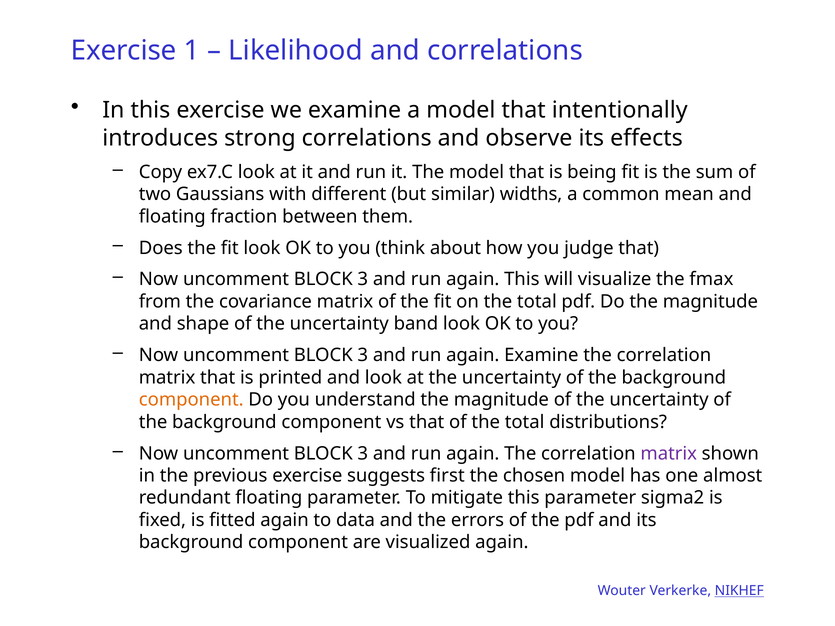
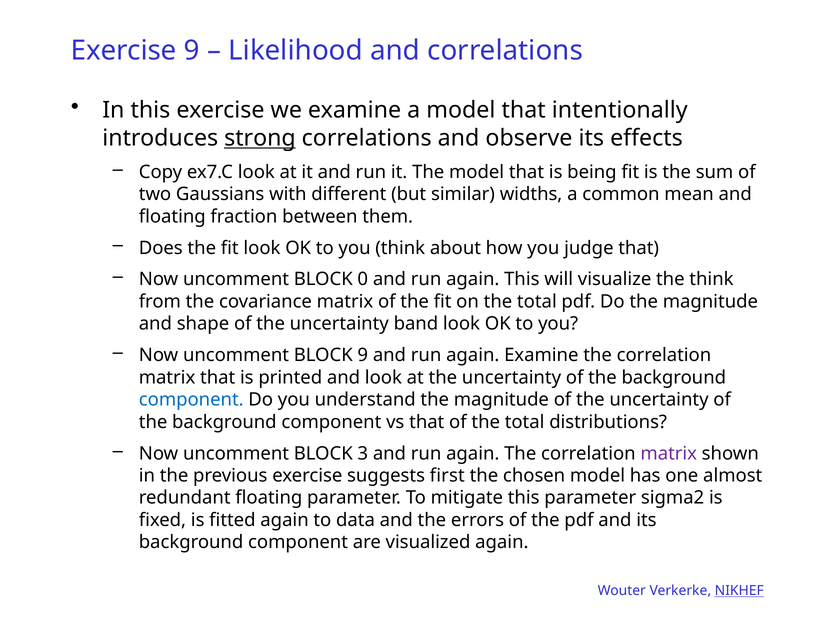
Exercise 1: 1 -> 9 (192, 51)
strong underline: none -> present (260, 138)
3: 3 -> 0 (363, 279)
the fmax: fmax -> think (711, 279)
3: 3 -> 9 (363, 355)
component colour: orange -> blue (191, 400)
